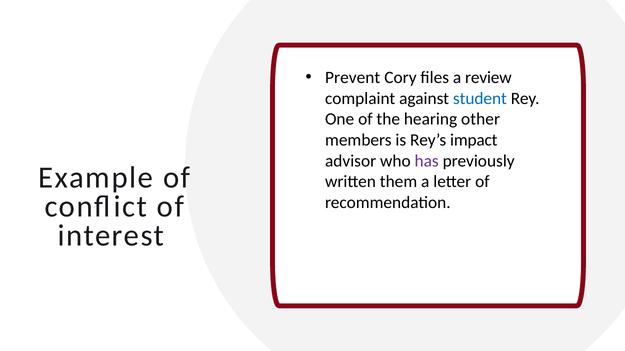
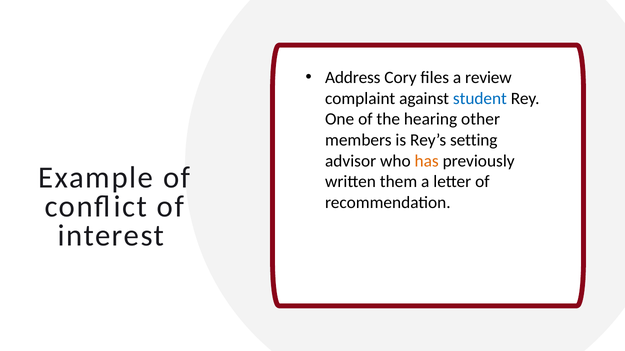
Prevent: Prevent -> Address (353, 78)
impact: impact -> setting (474, 140)
has colour: purple -> orange (427, 161)
